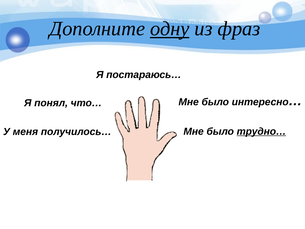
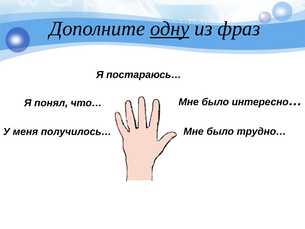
трудно… underline: present -> none (261, 131)
